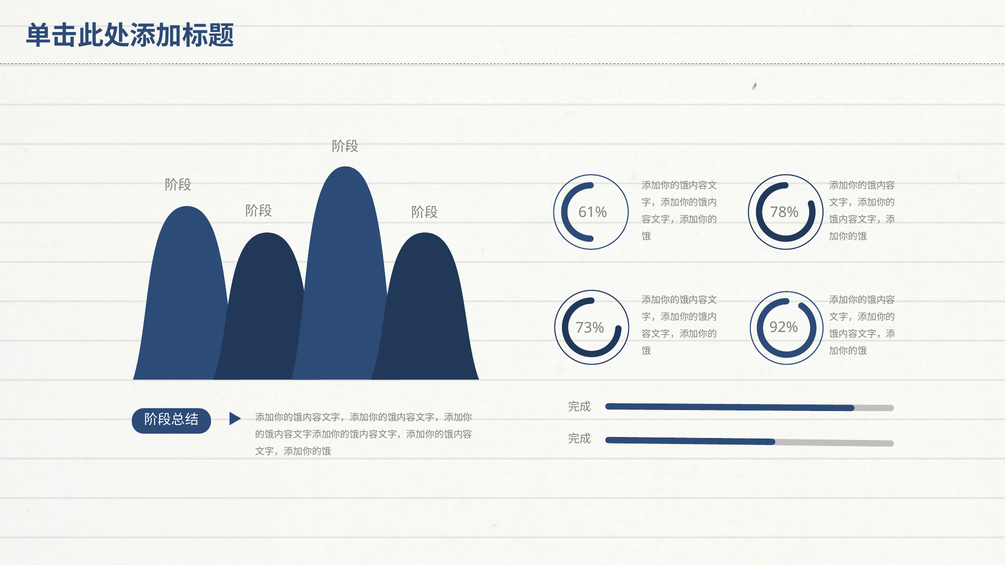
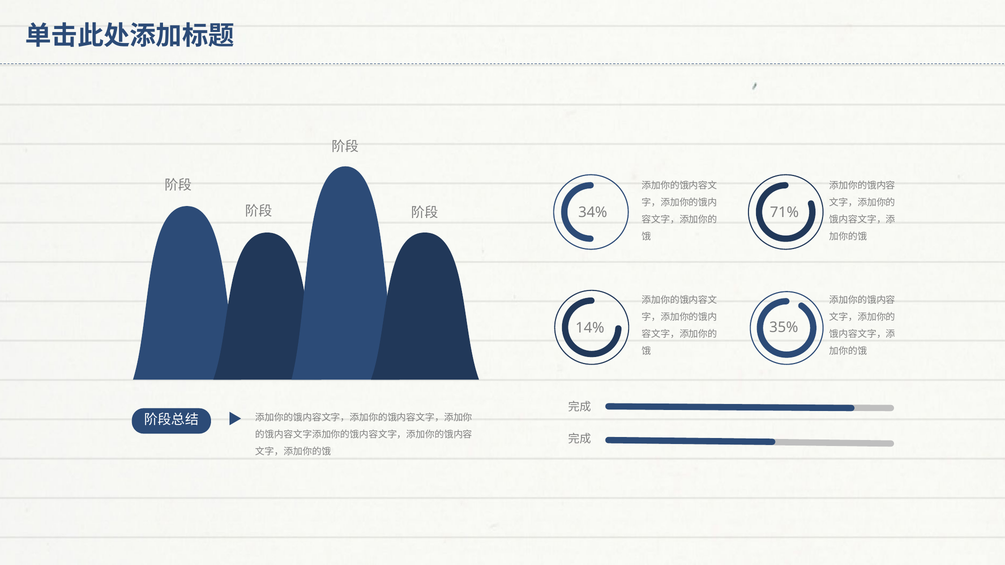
61%: 61% -> 34% (593, 213)
78%: 78% -> 71% (784, 212)
92%: 92% -> 35% (784, 328)
73%: 73% -> 14% (590, 328)
